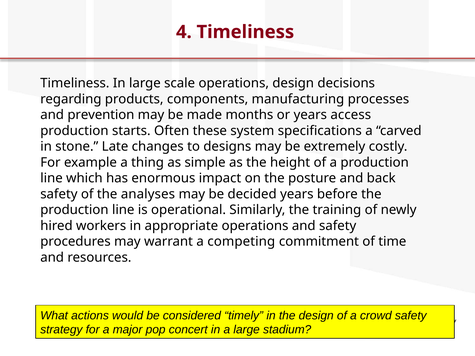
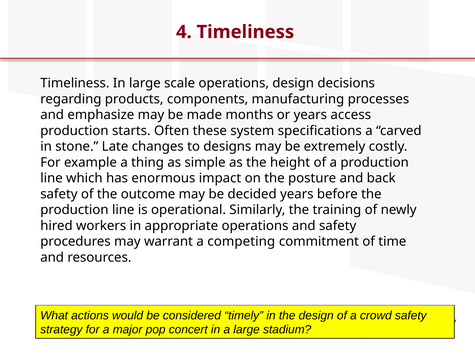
prevention: prevention -> emphasize (101, 115)
analyses: analyses -> outcome (148, 194)
